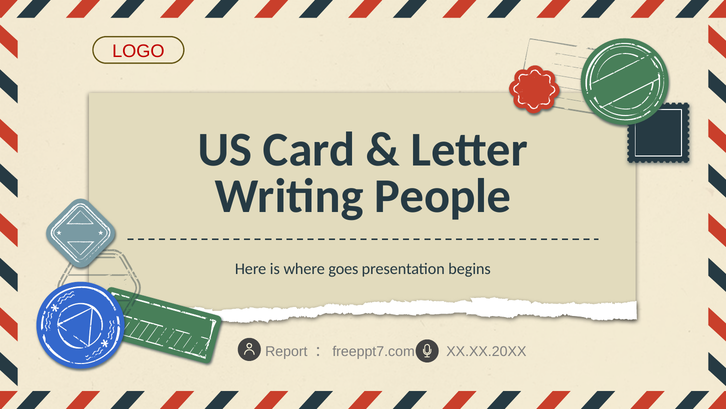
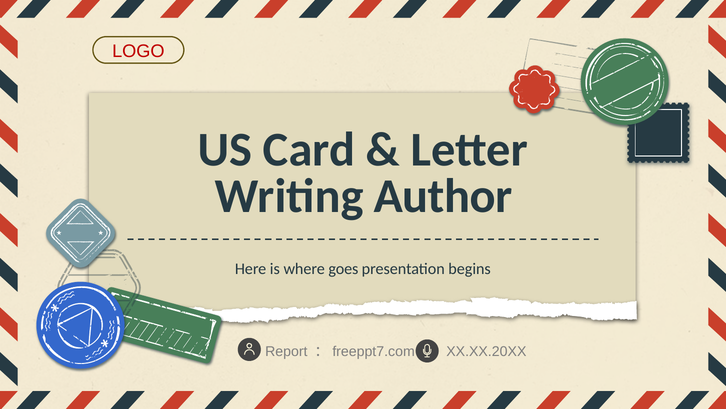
People: People -> Author (443, 196)
